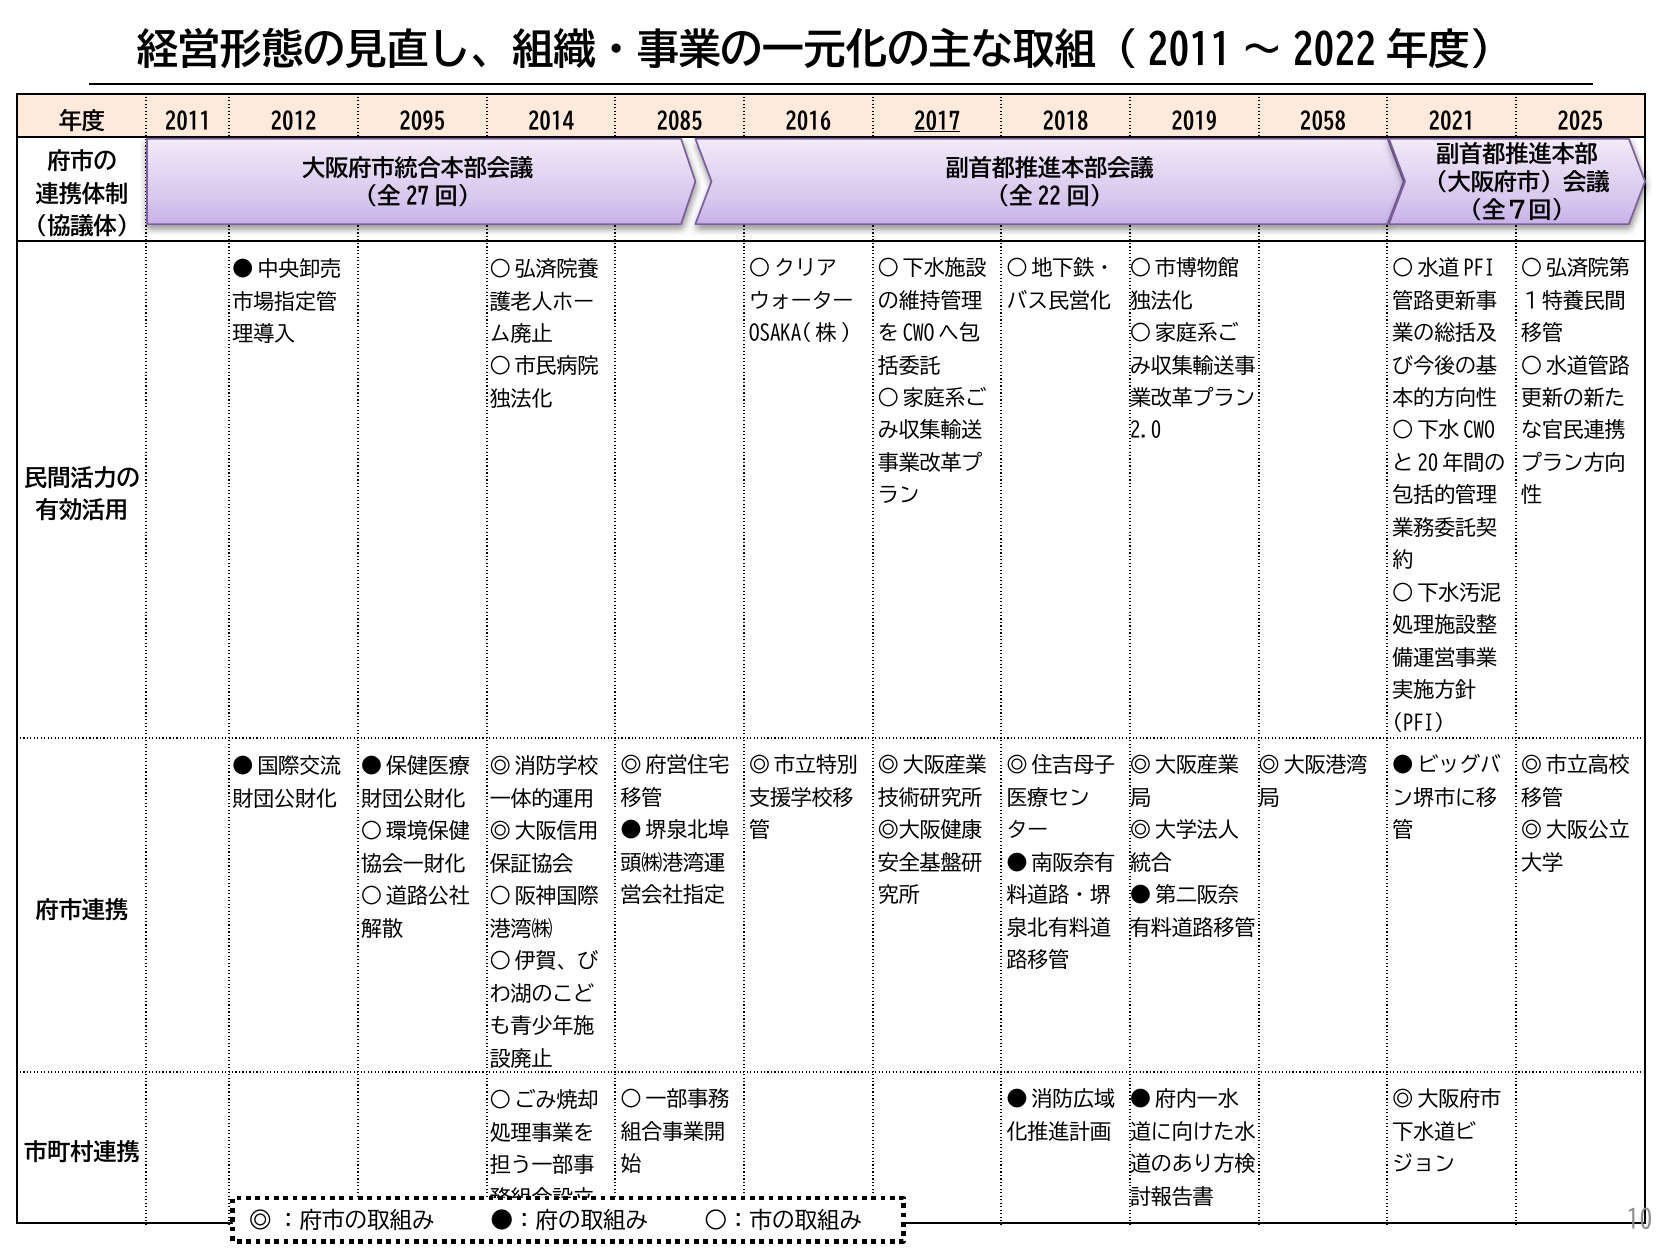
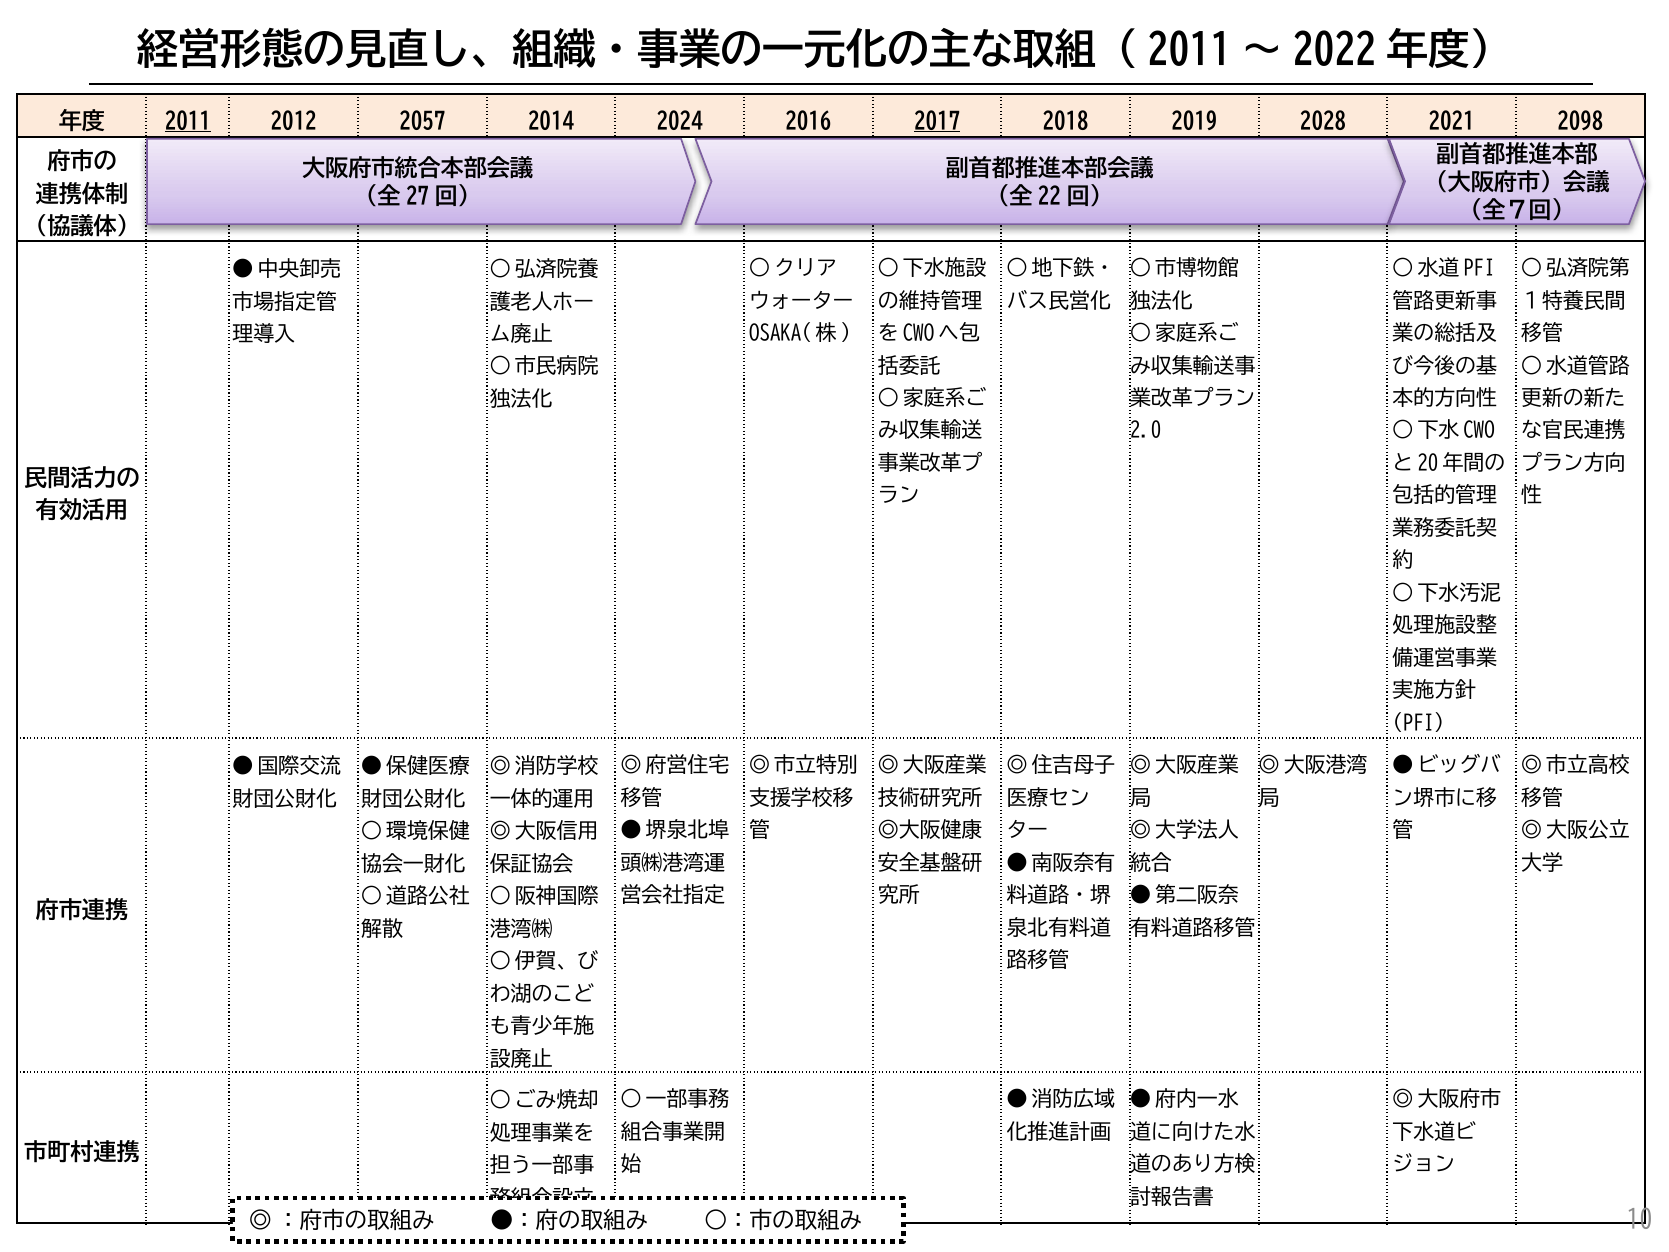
2011 underline: none -> present (188, 121)
2095: 2095 -> 2057 (422, 121)
2085: 2085 -> 2024 (680, 121)
2058: 2058 -> 2028 (1323, 121)
2025: 2025 -> 2098 (1580, 121)
